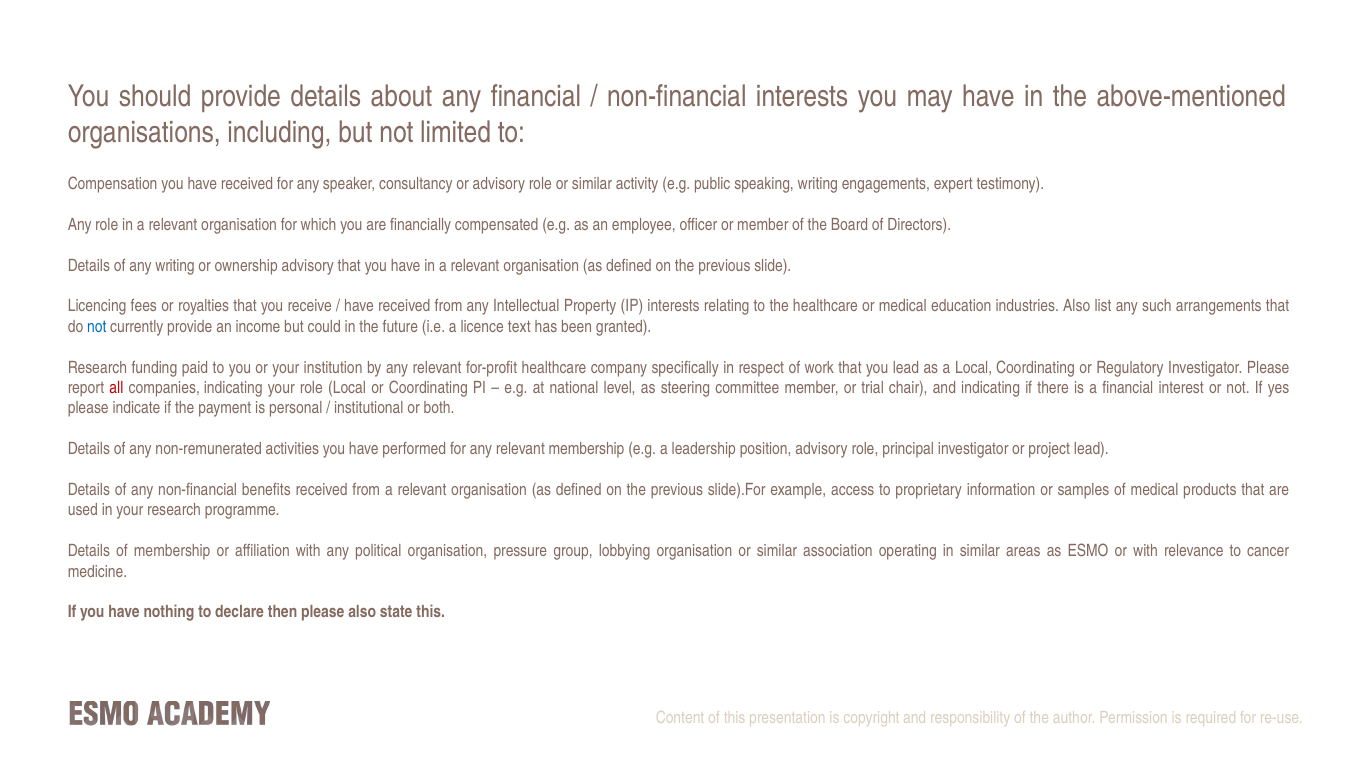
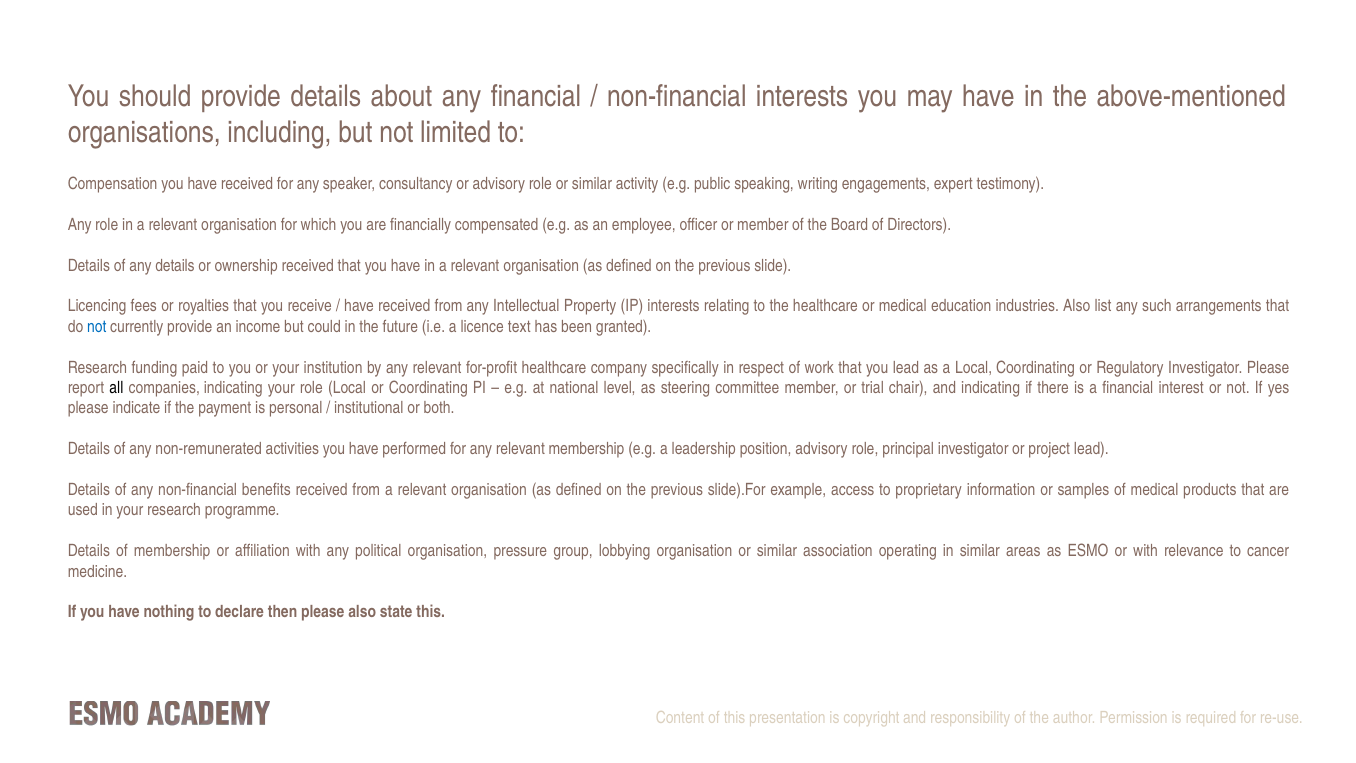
any writing: writing -> details (175, 265)
ownership advisory: advisory -> received (308, 265)
all colour: red -> black (116, 388)
